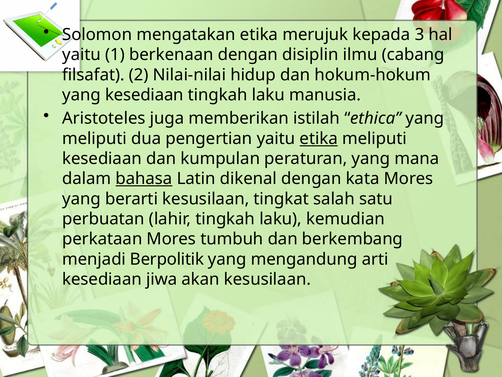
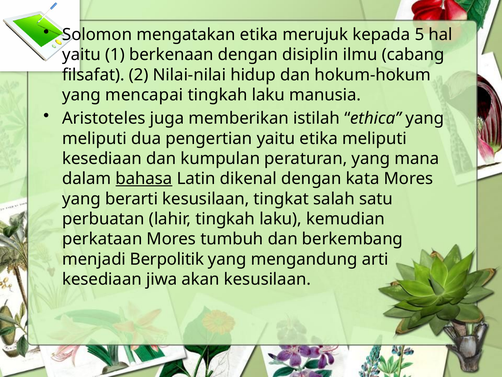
3: 3 -> 5 (419, 35)
yang kesediaan: kesediaan -> mencapai (144, 95)
etika underline: present -> none (319, 138)
